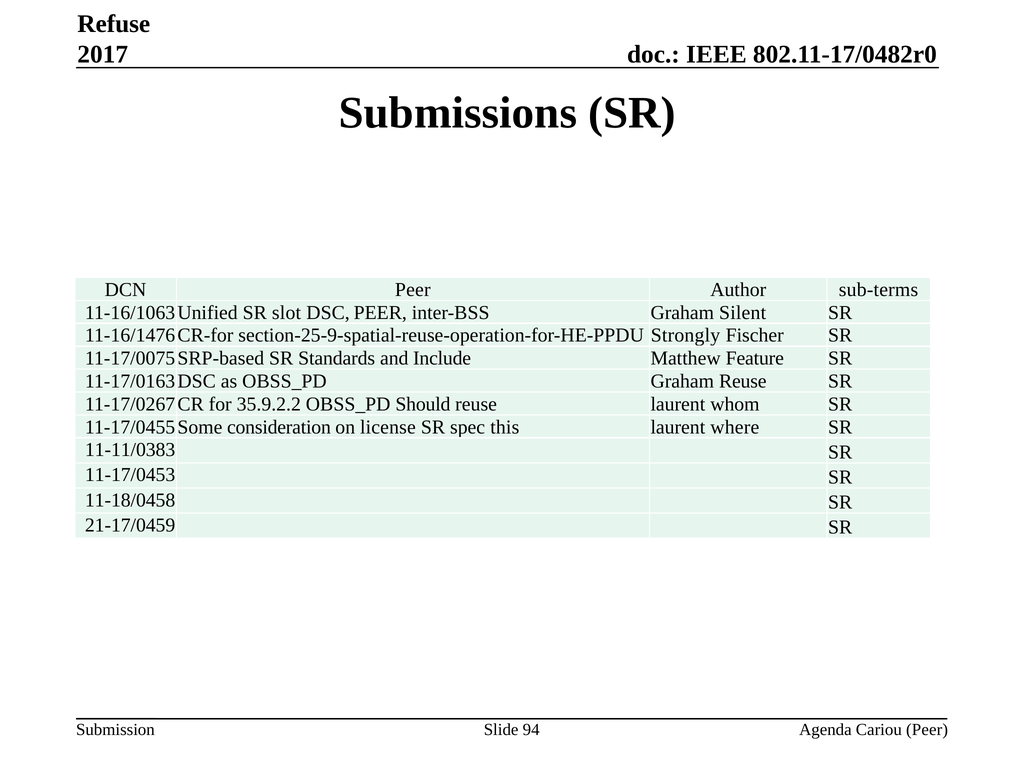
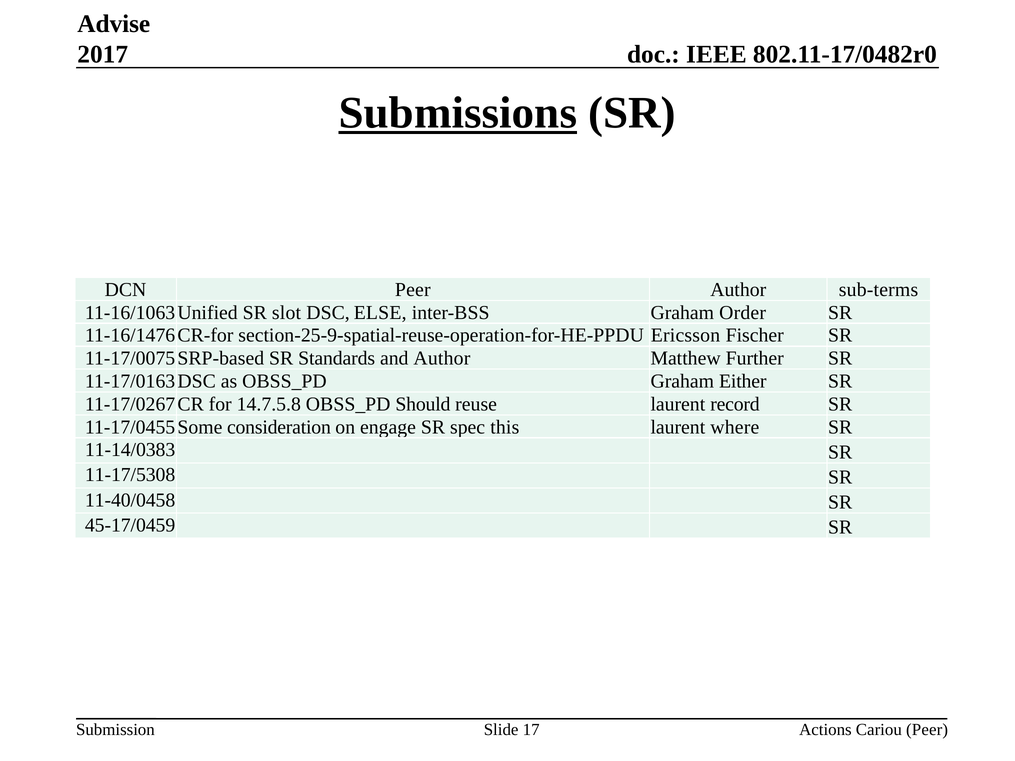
Refuse: Refuse -> Advise (114, 24)
Submissions underline: none -> present (458, 113)
DSC PEER: PEER -> ELSE (380, 313)
Silent: Silent -> Order (743, 313)
Strongly: Strongly -> Ericsson (685, 336)
and Include: Include -> Author (442, 358)
Feature: Feature -> Further (755, 358)
Graham Reuse: Reuse -> Either (743, 381)
35.9.2.2: 35.9.2.2 -> 14.7.5.8 (269, 404)
whom: whom -> record (735, 404)
license: license -> engage (388, 427)
11-11/0383: 11-11/0383 -> 11-14/0383 (130, 450)
11-17/0453: 11-17/0453 -> 11-17/5308 (130, 475)
11-18/0458: 11-18/0458 -> 11-40/0458 (130, 500)
21-17/0459: 21-17/0459 -> 45-17/0459 (130, 525)
94: 94 -> 17 (531, 730)
Agenda: Agenda -> Actions (825, 730)
